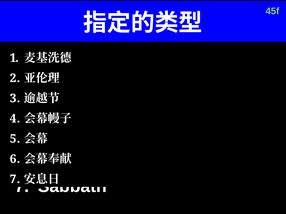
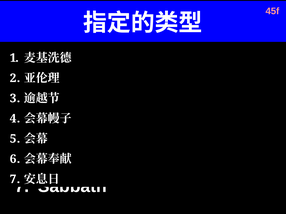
45f colour: light green -> pink (272, 11)
